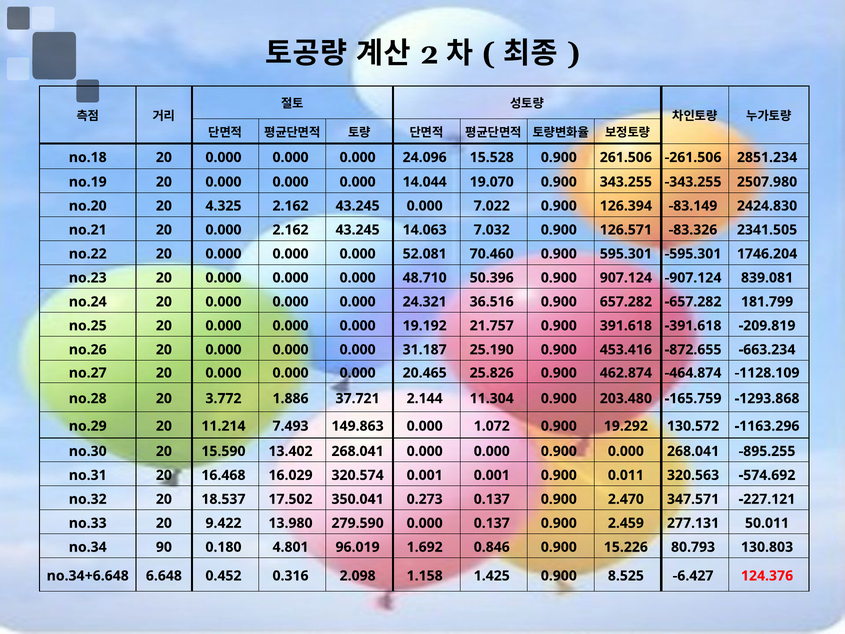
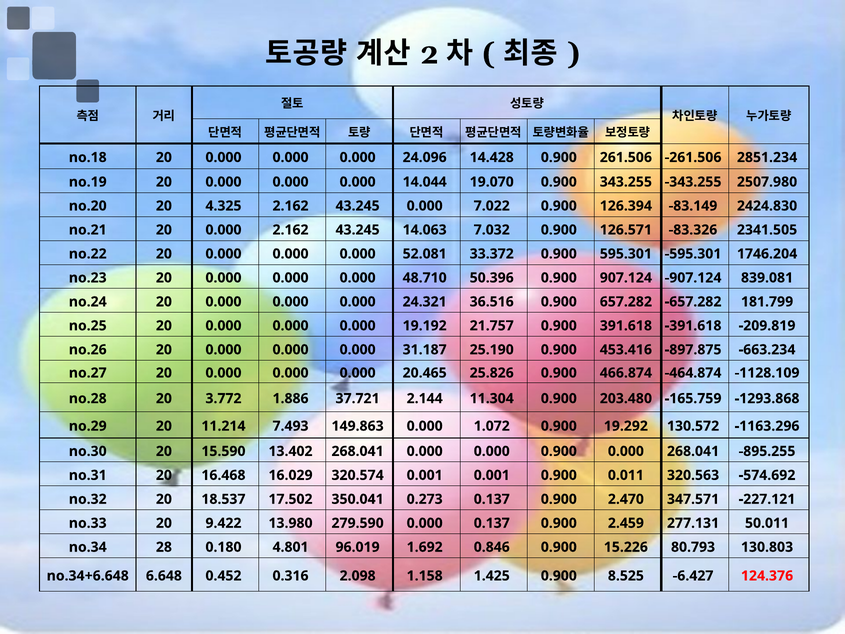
15.528: 15.528 -> 14.428 (492, 157)
70.460: 70.460 -> 33.372 (492, 254)
-872.655: -872.655 -> -897.875 (693, 350)
462.874: 462.874 -> 466.874 (626, 373)
90: 90 -> 28 (164, 547)
